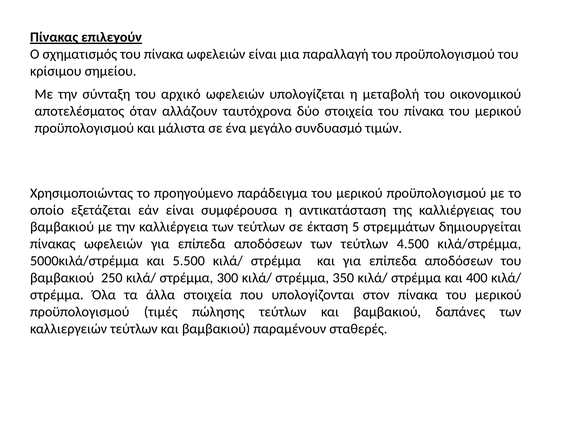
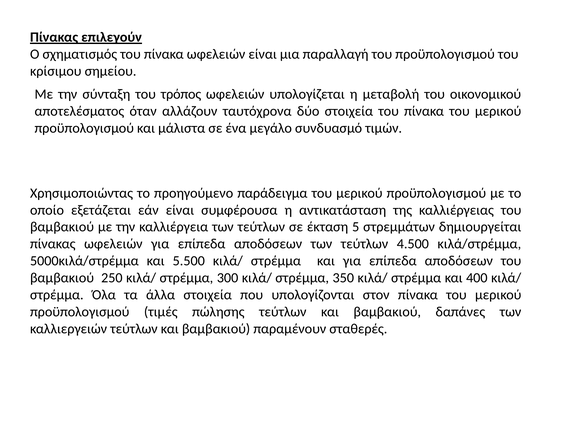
αρχικό: αρχικό -> τρόπος (181, 94)
